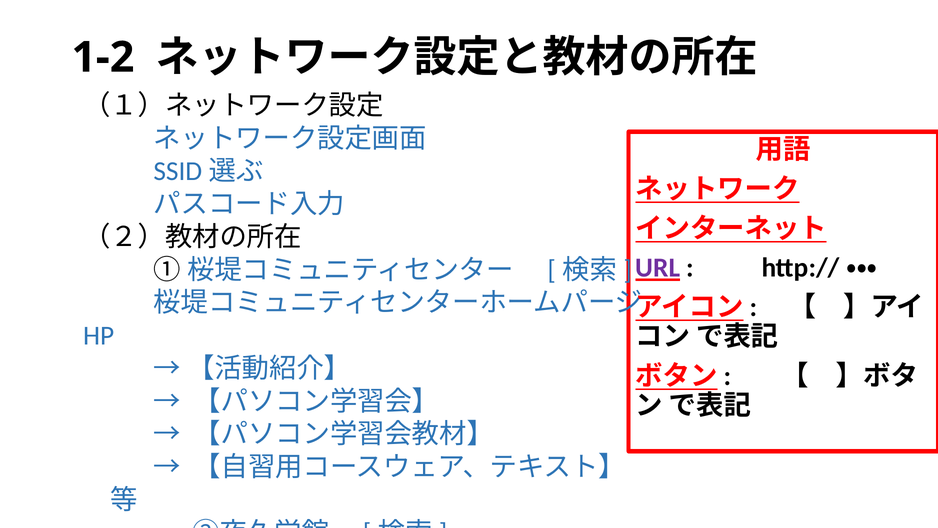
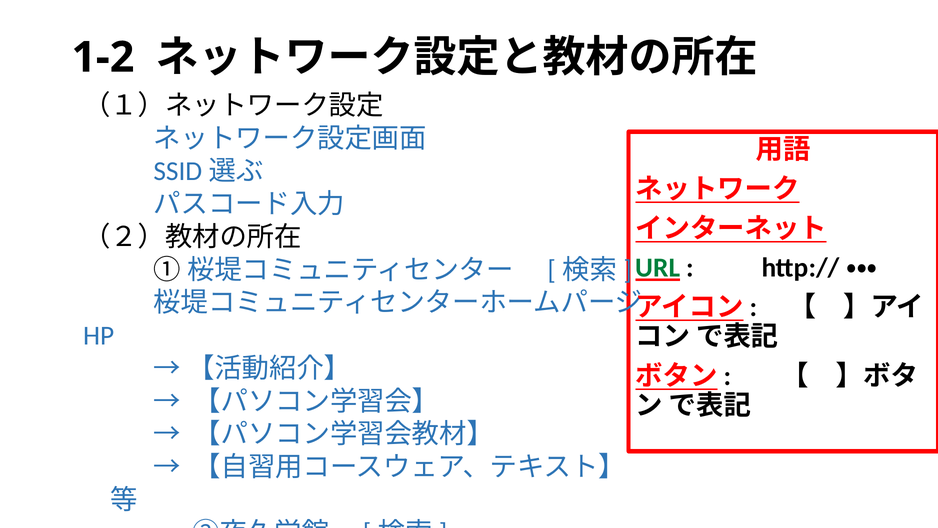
URL colour: purple -> green (658, 268)
